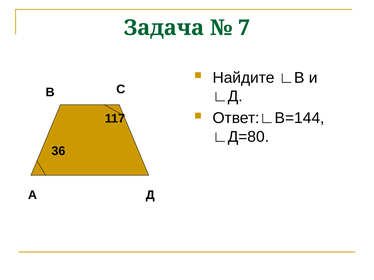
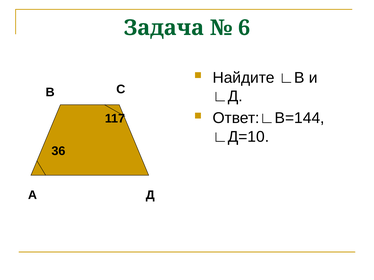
7: 7 -> 6 (244, 28)
∟Д=80: ∟Д=80 -> ∟Д=10 (241, 137)
